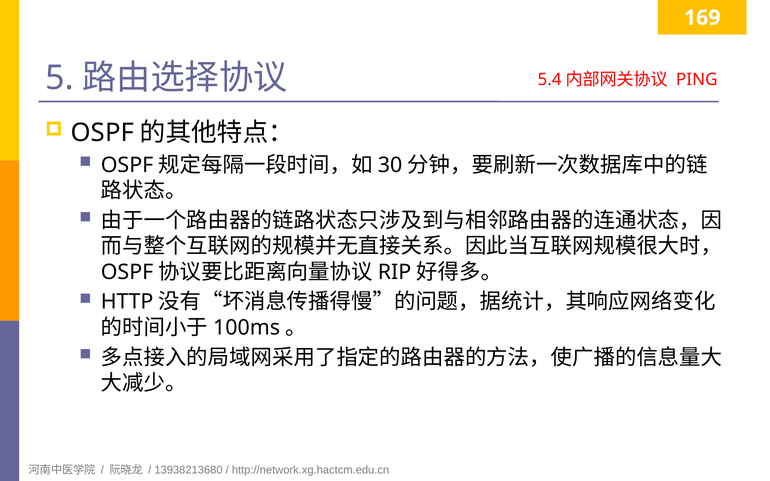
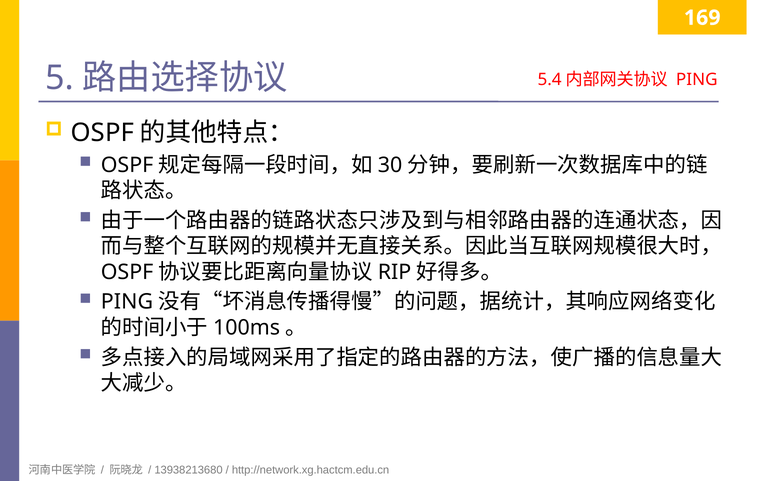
HTTP: HTTP -> PING (127, 302)
